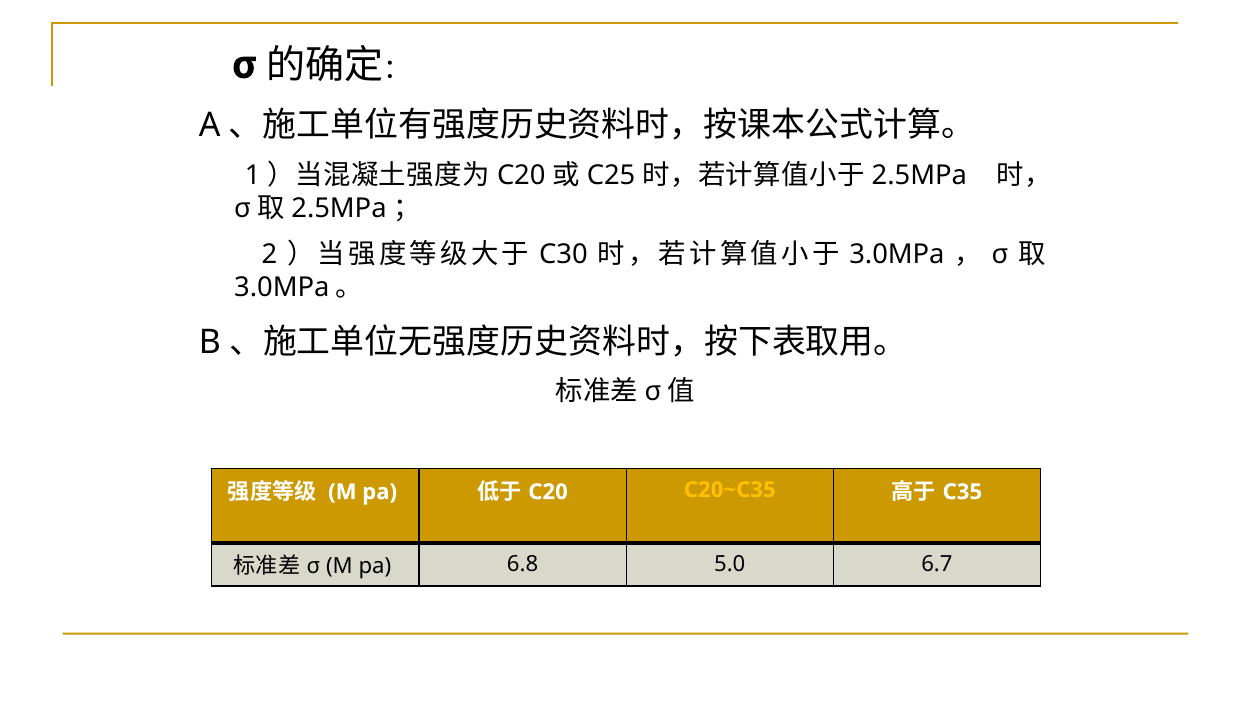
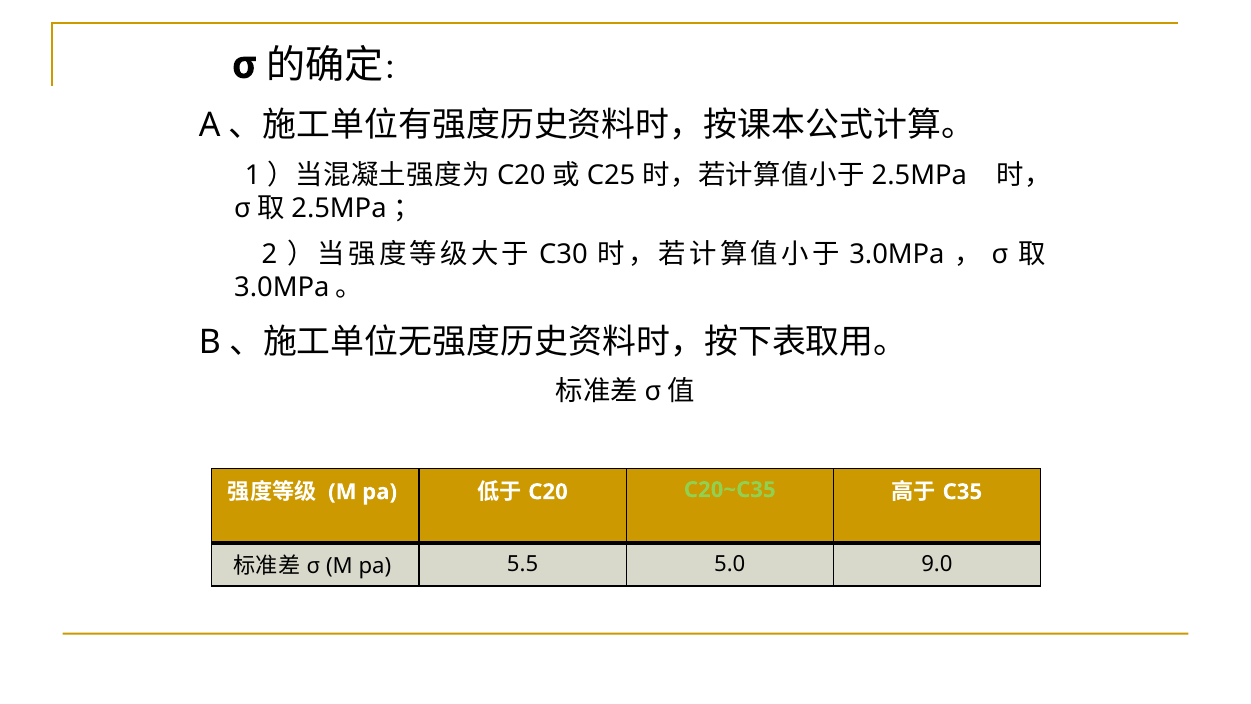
C20~C35 colour: yellow -> light green (730, 490)
6.8: 6.8 -> 5.5 (523, 564)
6.7: 6.7 -> 9.0 (937, 564)
